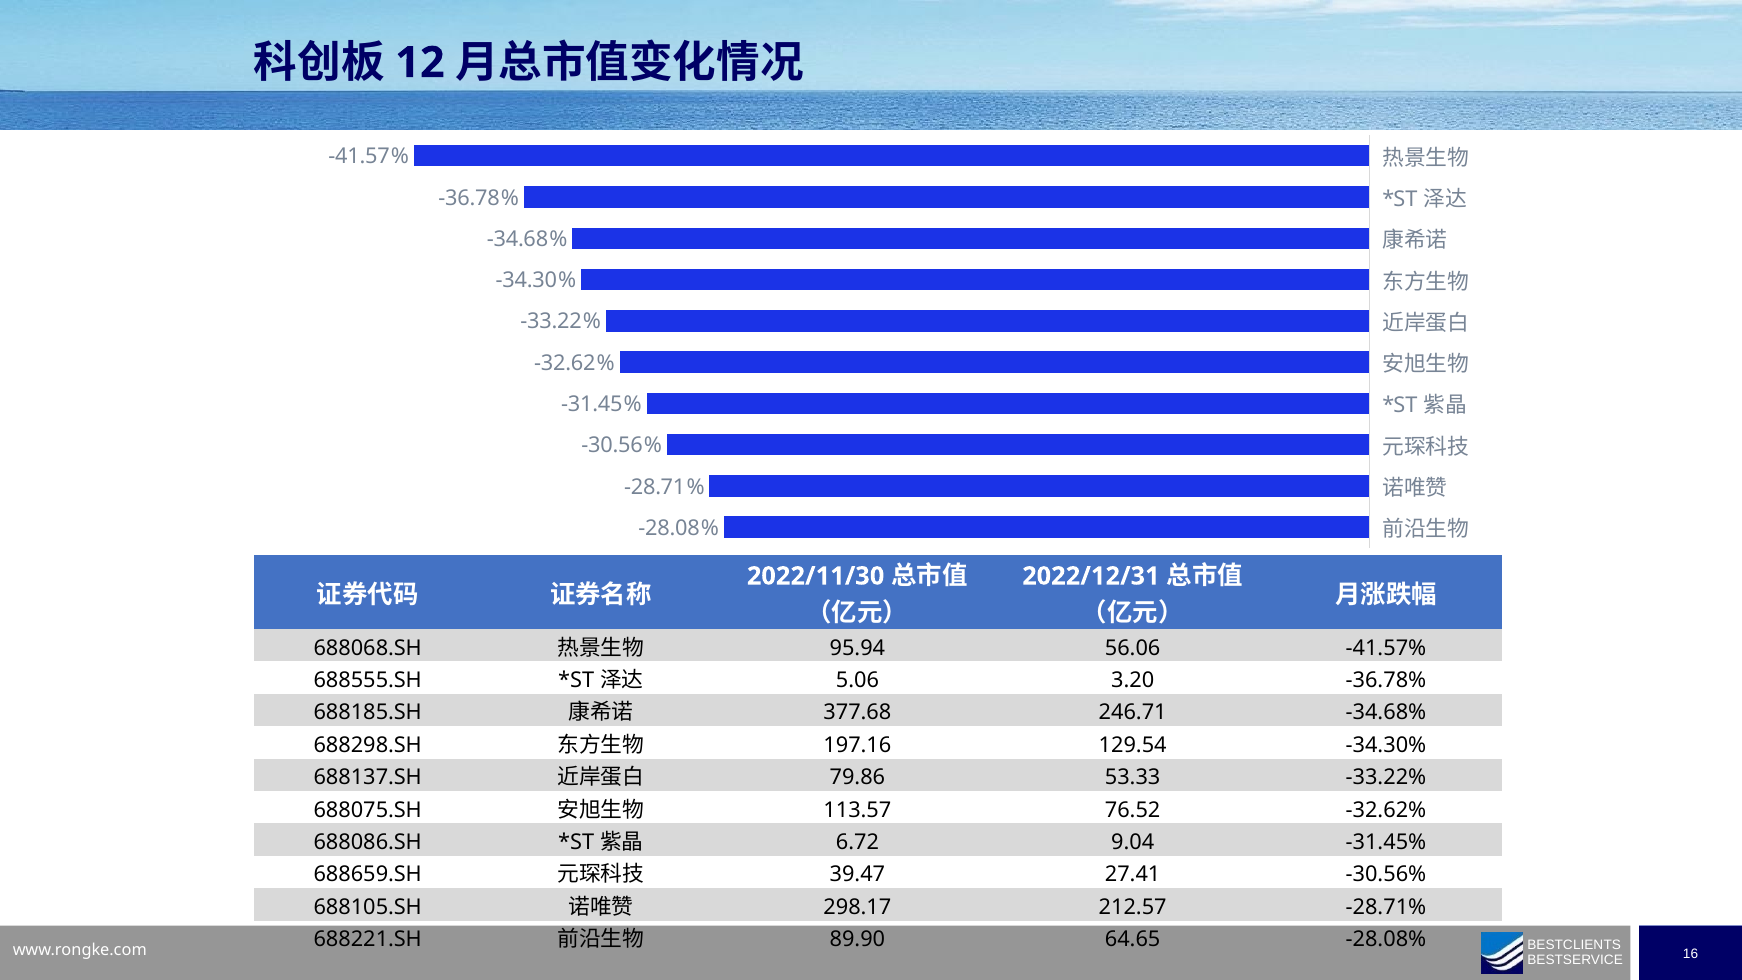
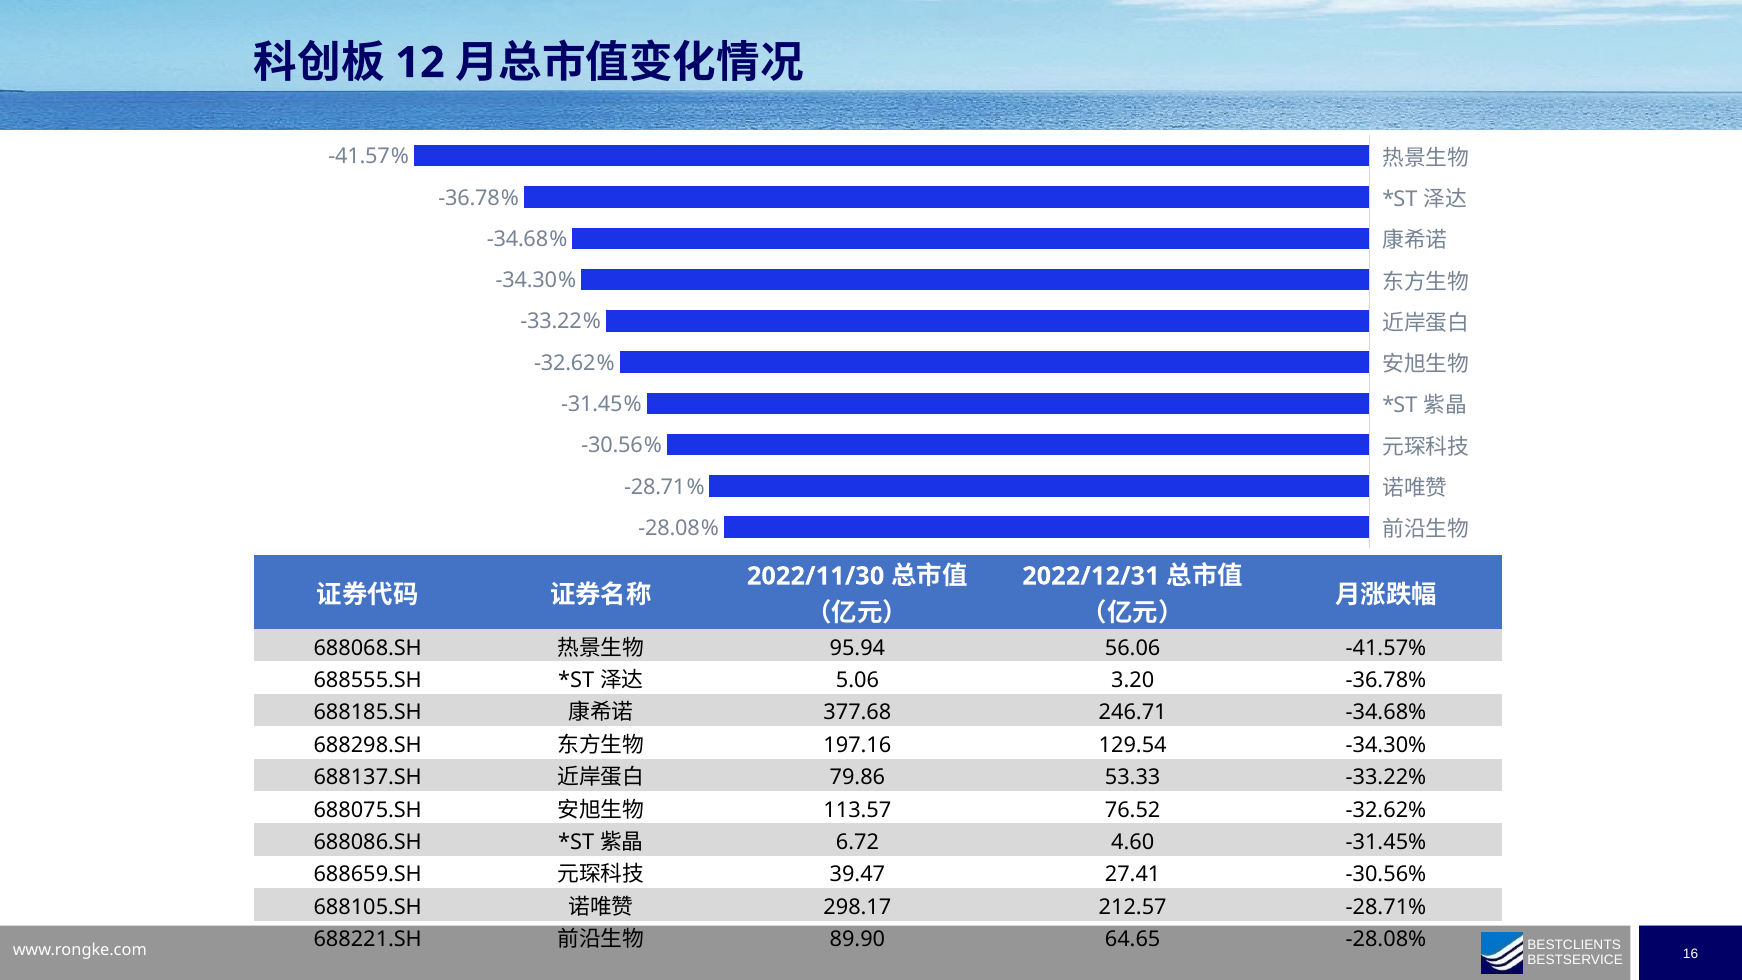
9.04: 9.04 -> 4.60 (1133, 842)
